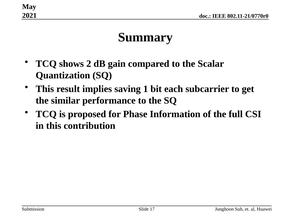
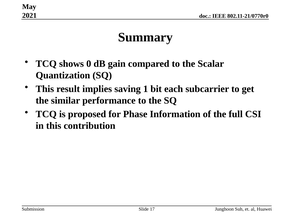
2: 2 -> 0 (89, 64)
